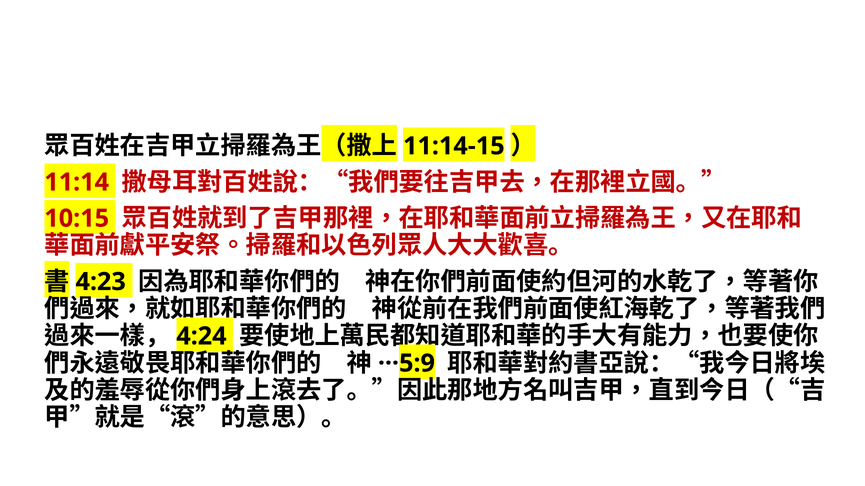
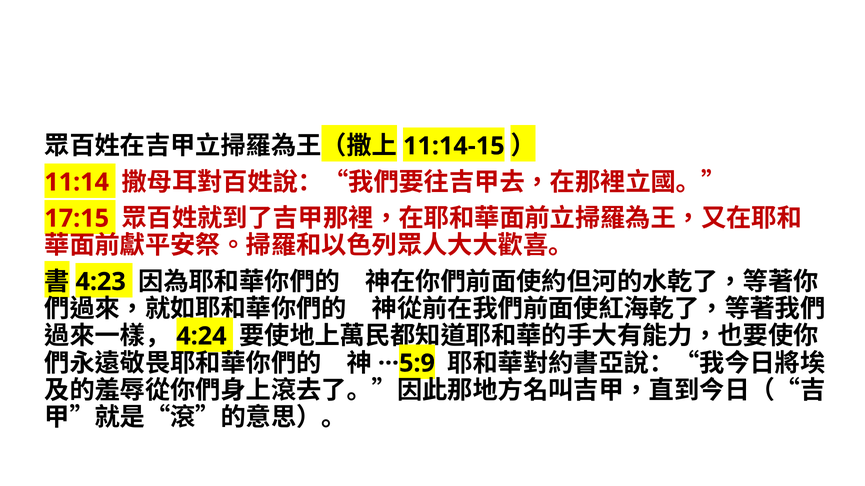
10:15: 10:15 -> 17:15 (77, 219)
